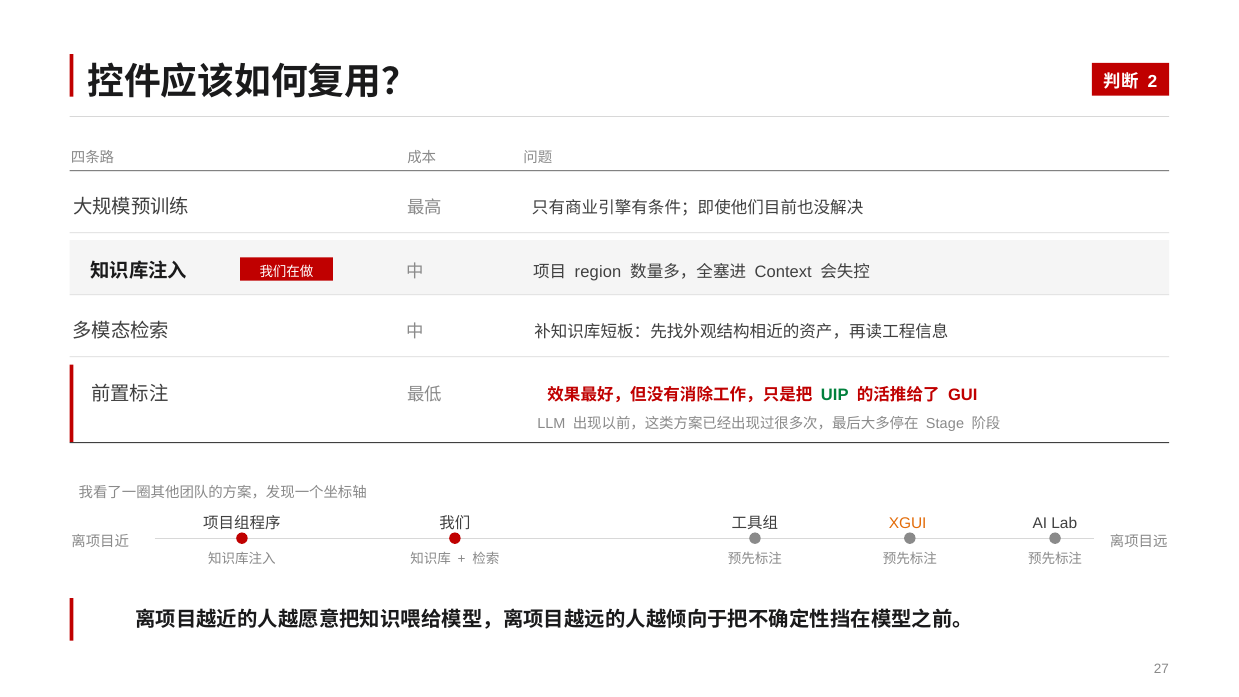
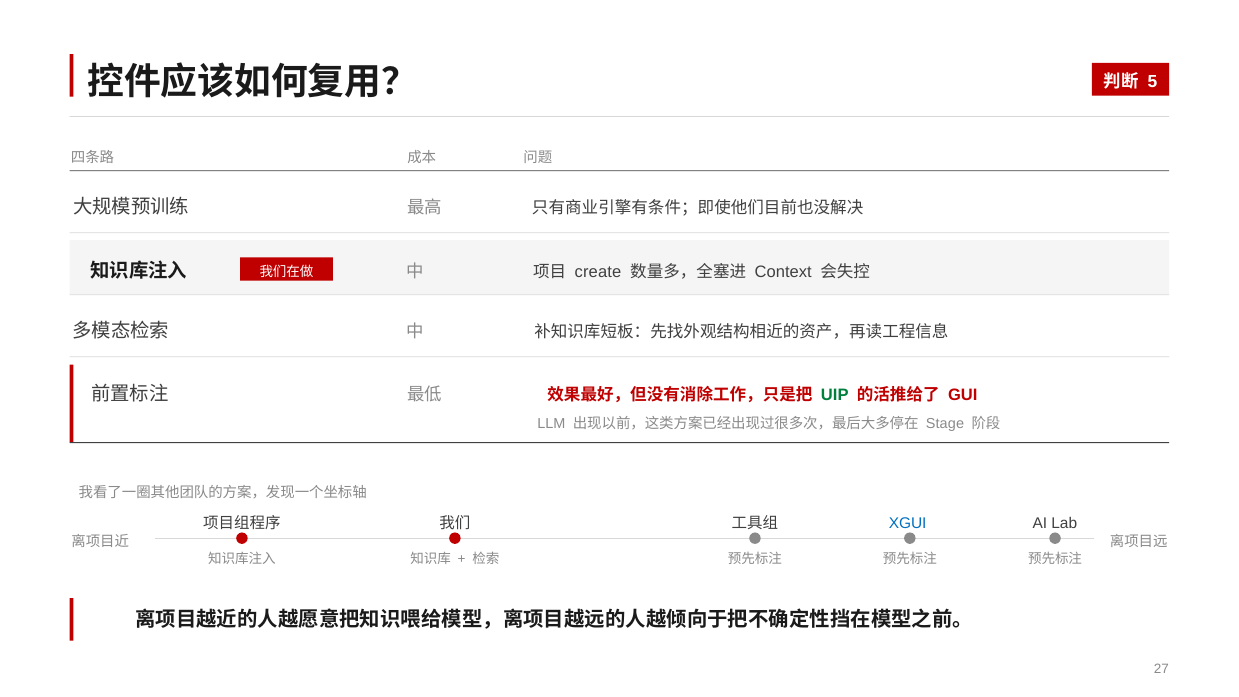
2: 2 -> 5 (1152, 82)
region: region -> create (598, 272)
XGUI colour: orange -> blue (908, 524)
